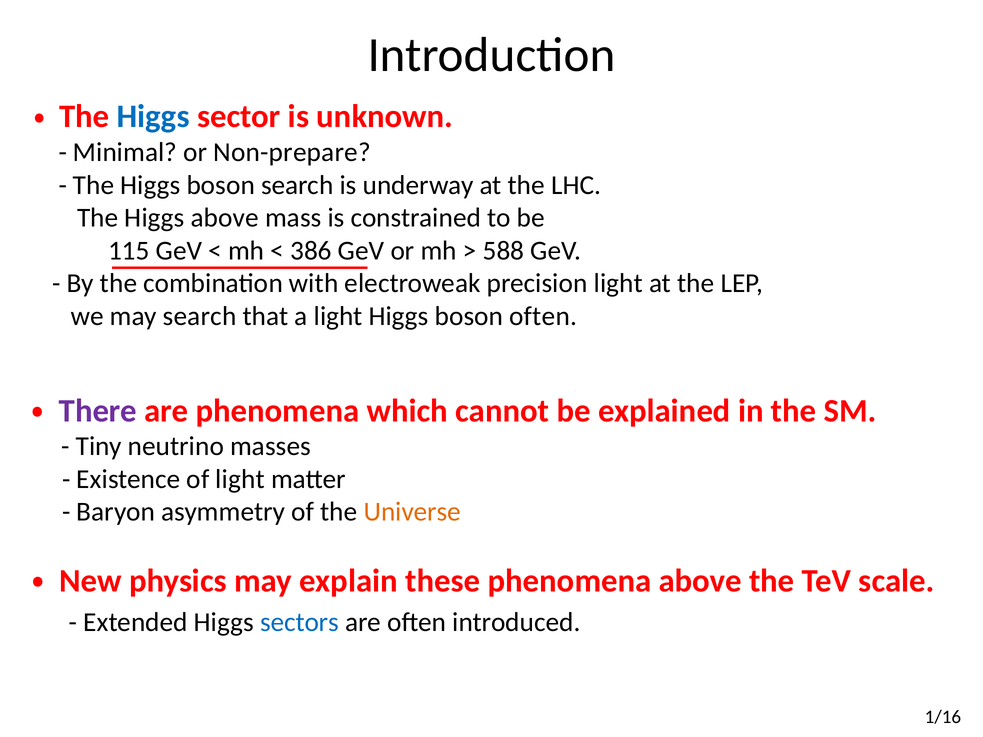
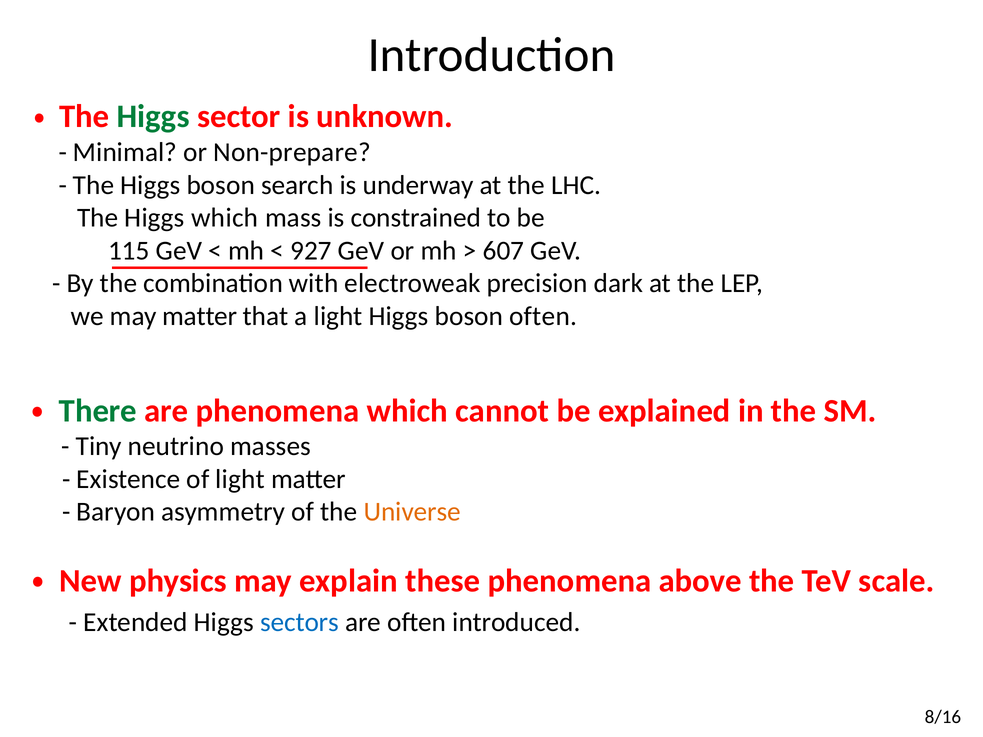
Higgs colour: blue -> green (153, 117)
Higgs above: above -> which (225, 218)
386: 386 -> 927 (311, 251)
588: 588 -> 607 (504, 251)
precision light: light -> dark (618, 283)
may search: search -> matter (200, 316)
There colour: purple -> green (98, 411)
1/16: 1/16 -> 8/16 (943, 717)
